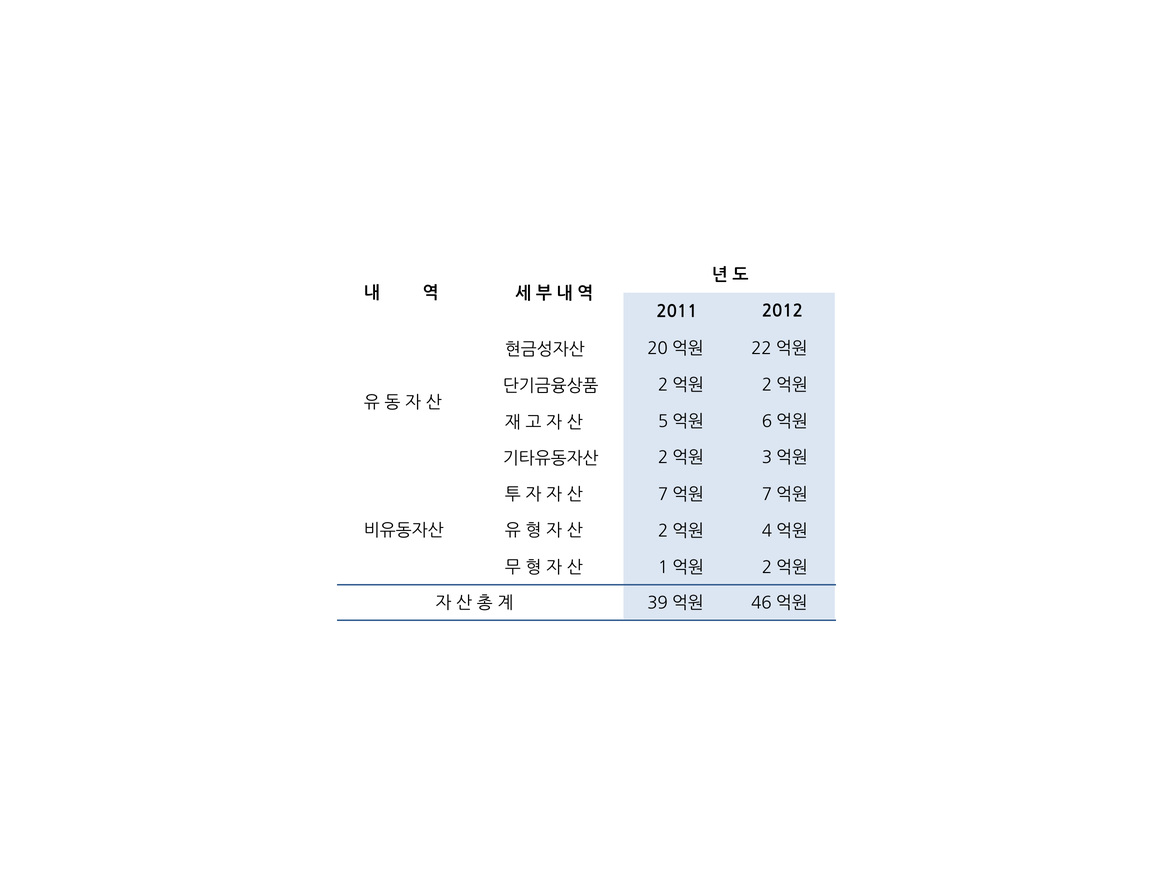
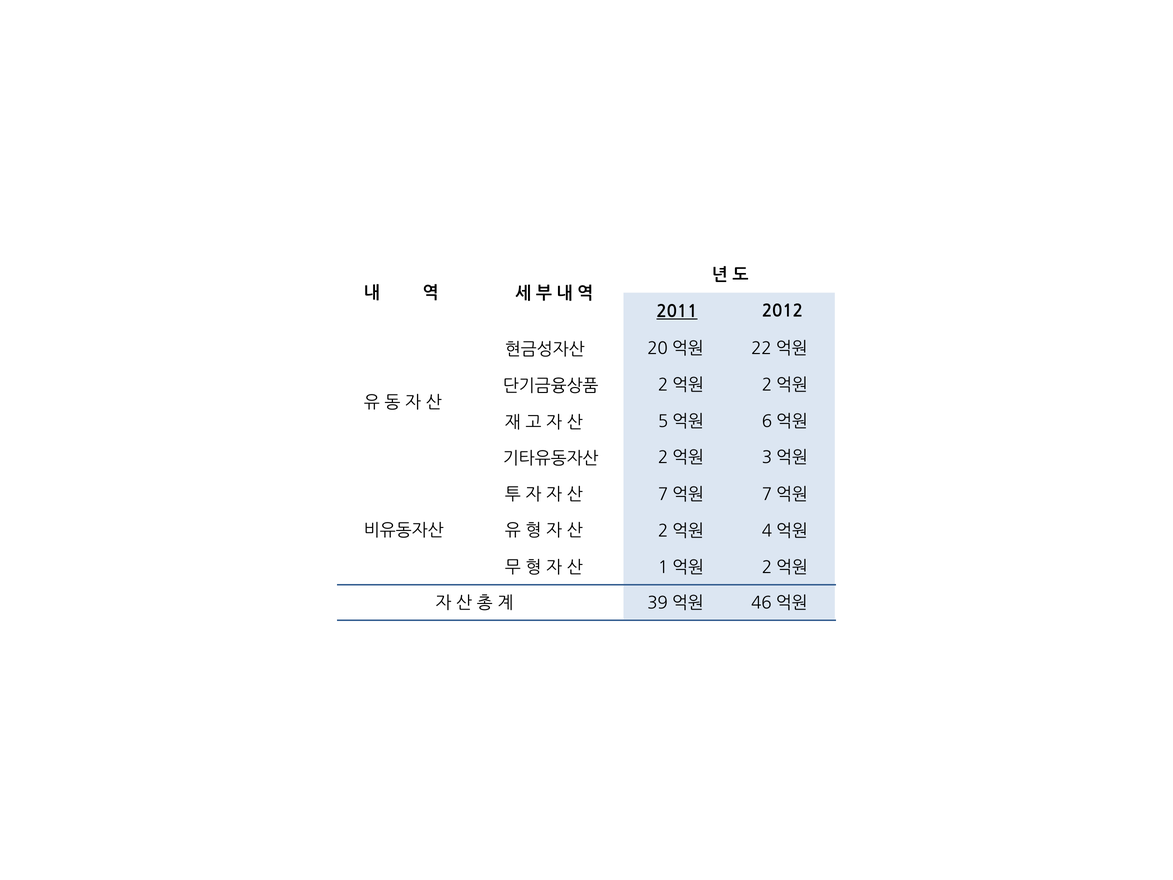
2011 underline: none -> present (677, 312)
